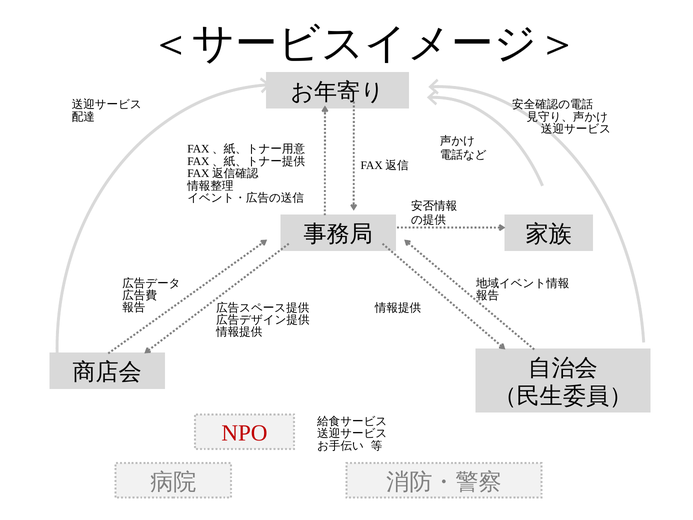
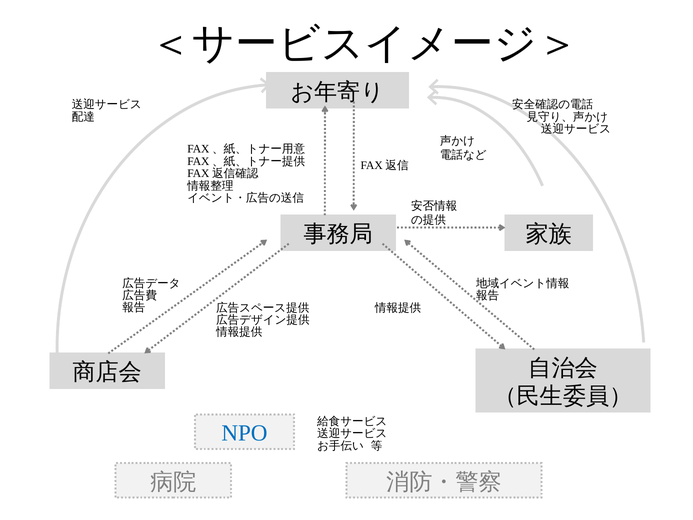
NPO colour: red -> blue (244, 433)
